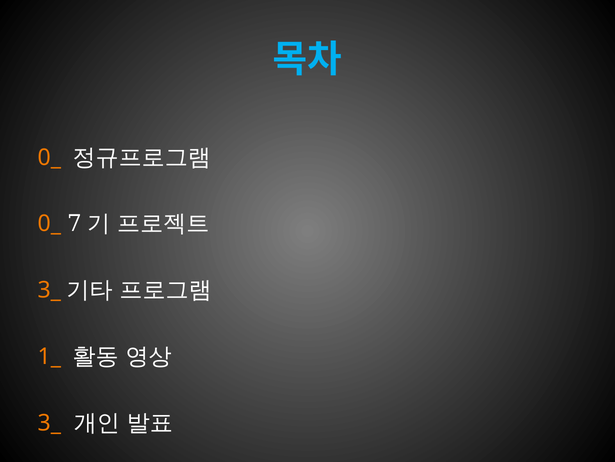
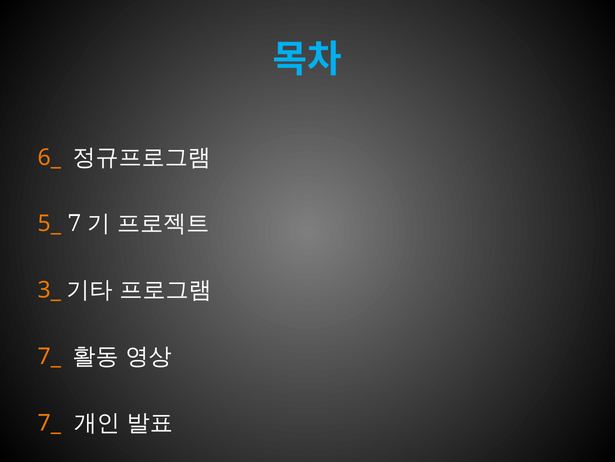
0_: 0_ -> 6_ (49, 157)
0_: 0_ -> 5_ (49, 223)
1_: 1_ -> 7_ (49, 356)
3_: 3_ -> 7_ (49, 423)
